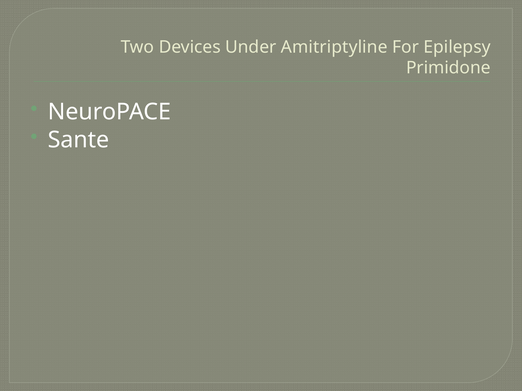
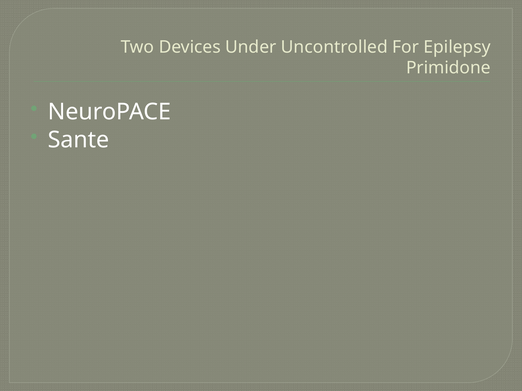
Amitriptyline: Amitriptyline -> Uncontrolled (334, 47)
